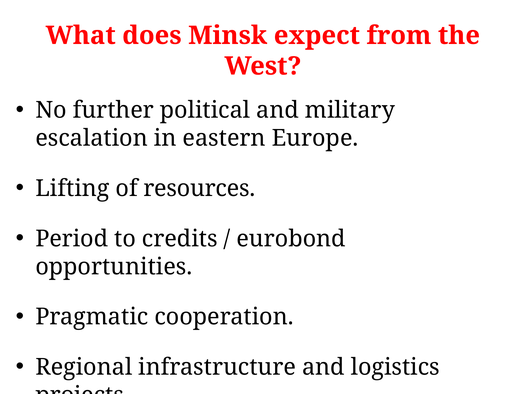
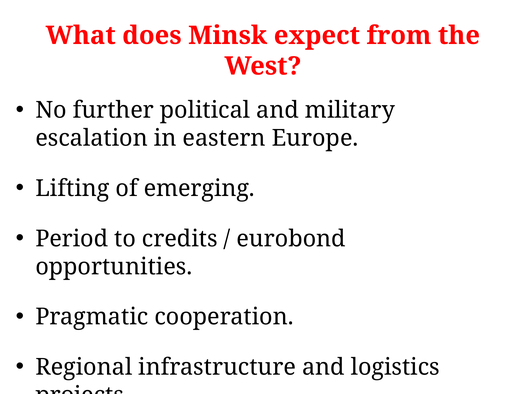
resources: resources -> emerging (199, 189)
